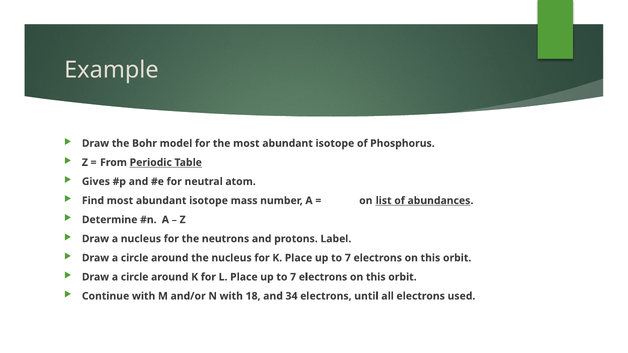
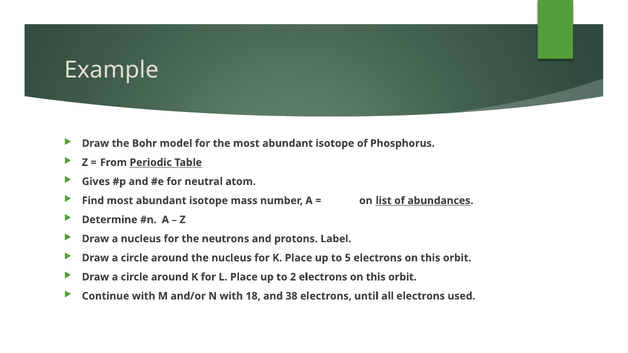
7: 7 -> 5 (348, 258)
7: 7 -> 2 (293, 277)
34: 34 -> 38 (292, 296)
